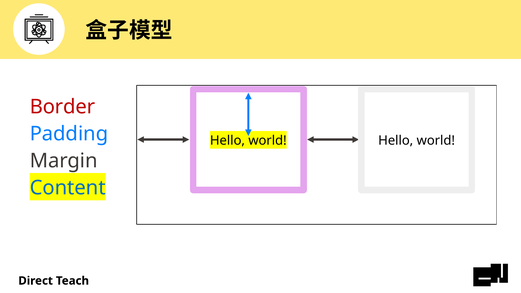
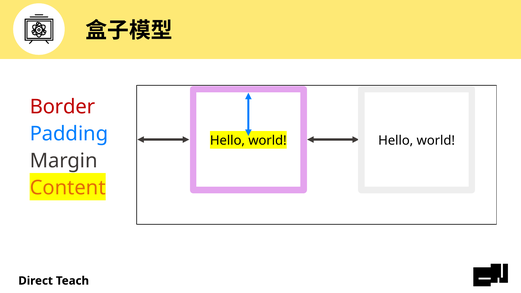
Content colour: blue -> orange (68, 188)
